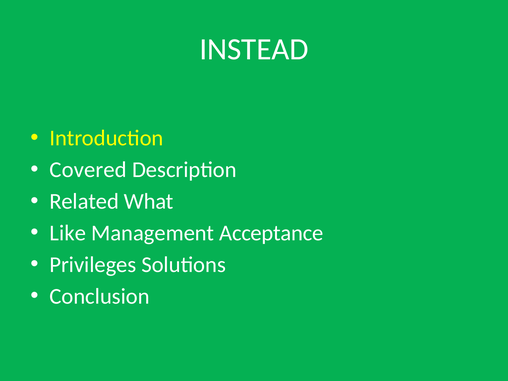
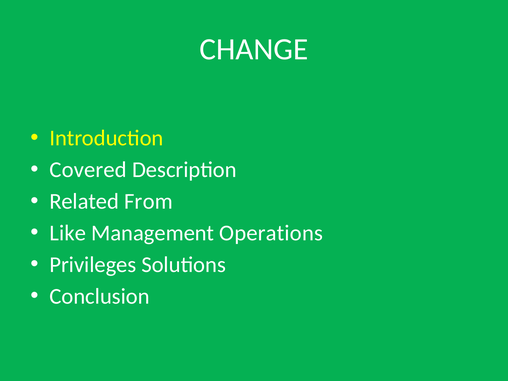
INSTEAD: INSTEAD -> CHANGE (254, 49)
What: What -> From (148, 201)
Acceptance: Acceptance -> Operations (271, 233)
